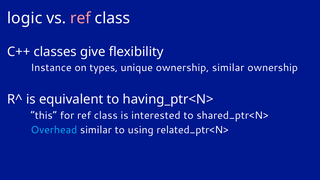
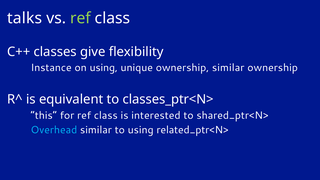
logic: logic -> talks (25, 18)
ref colour: pink -> light green (80, 18)
on types: types -> using (104, 68)
having_ptr<N>: having_ptr<N> -> classes_ptr<N> (168, 99)
